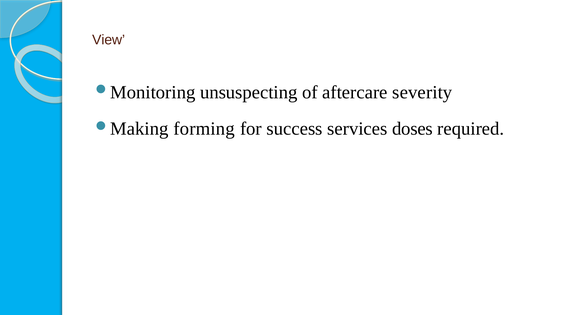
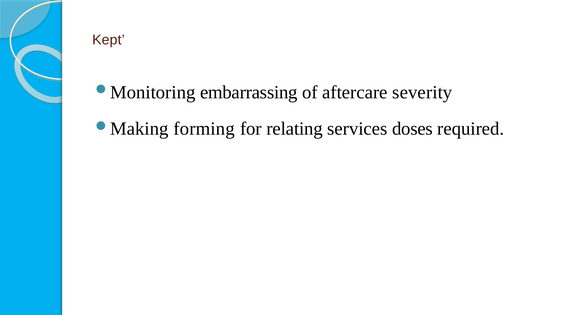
View: View -> Kept (108, 40)
unsuspecting: unsuspecting -> embarrassing (249, 92)
success: success -> relating (295, 129)
